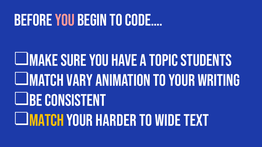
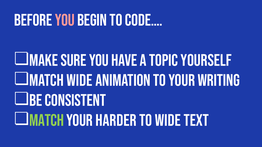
students: students -> yourself (206, 61)
Match vary: vary -> wide (79, 81)
Match colour: yellow -> light green (47, 121)
